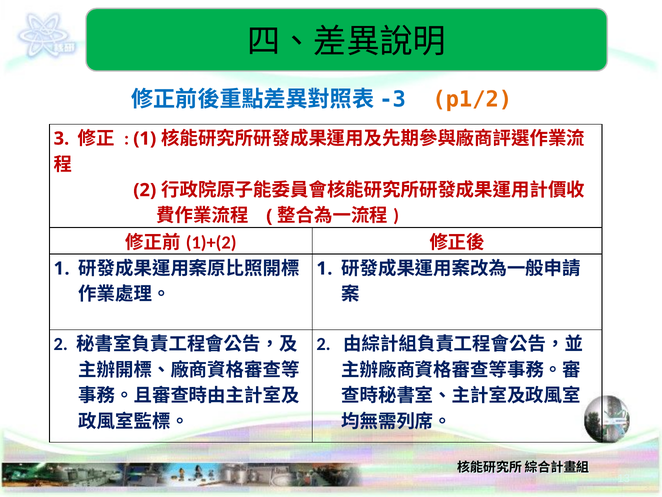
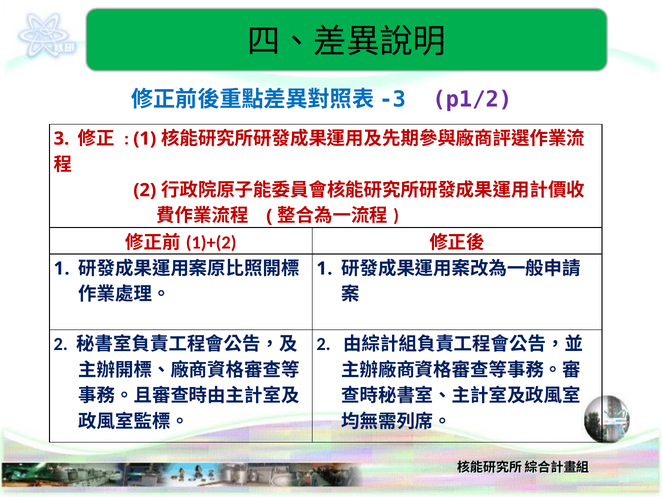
p1/2 colour: orange -> purple (472, 99)
